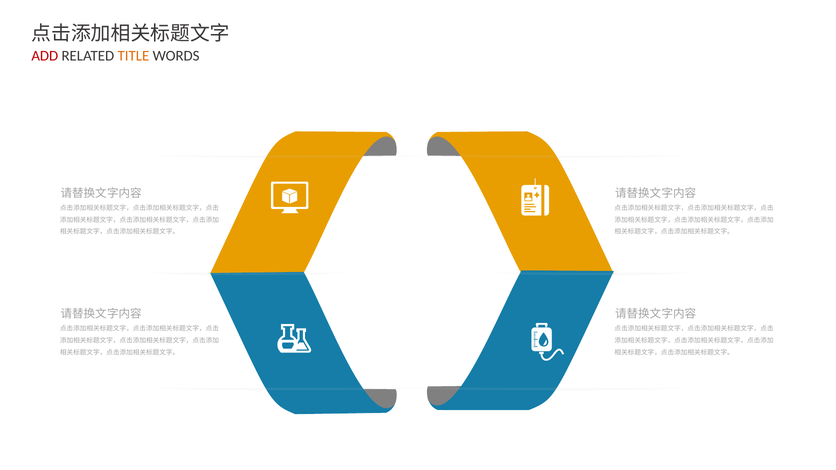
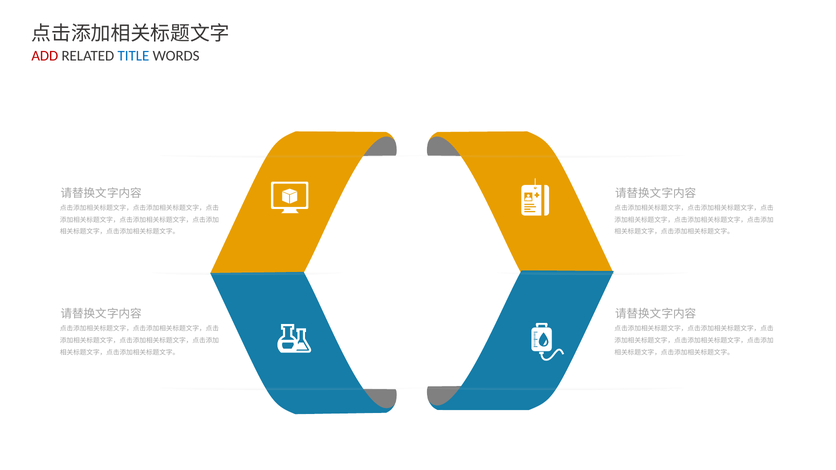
TITLE colour: orange -> blue (133, 56)
